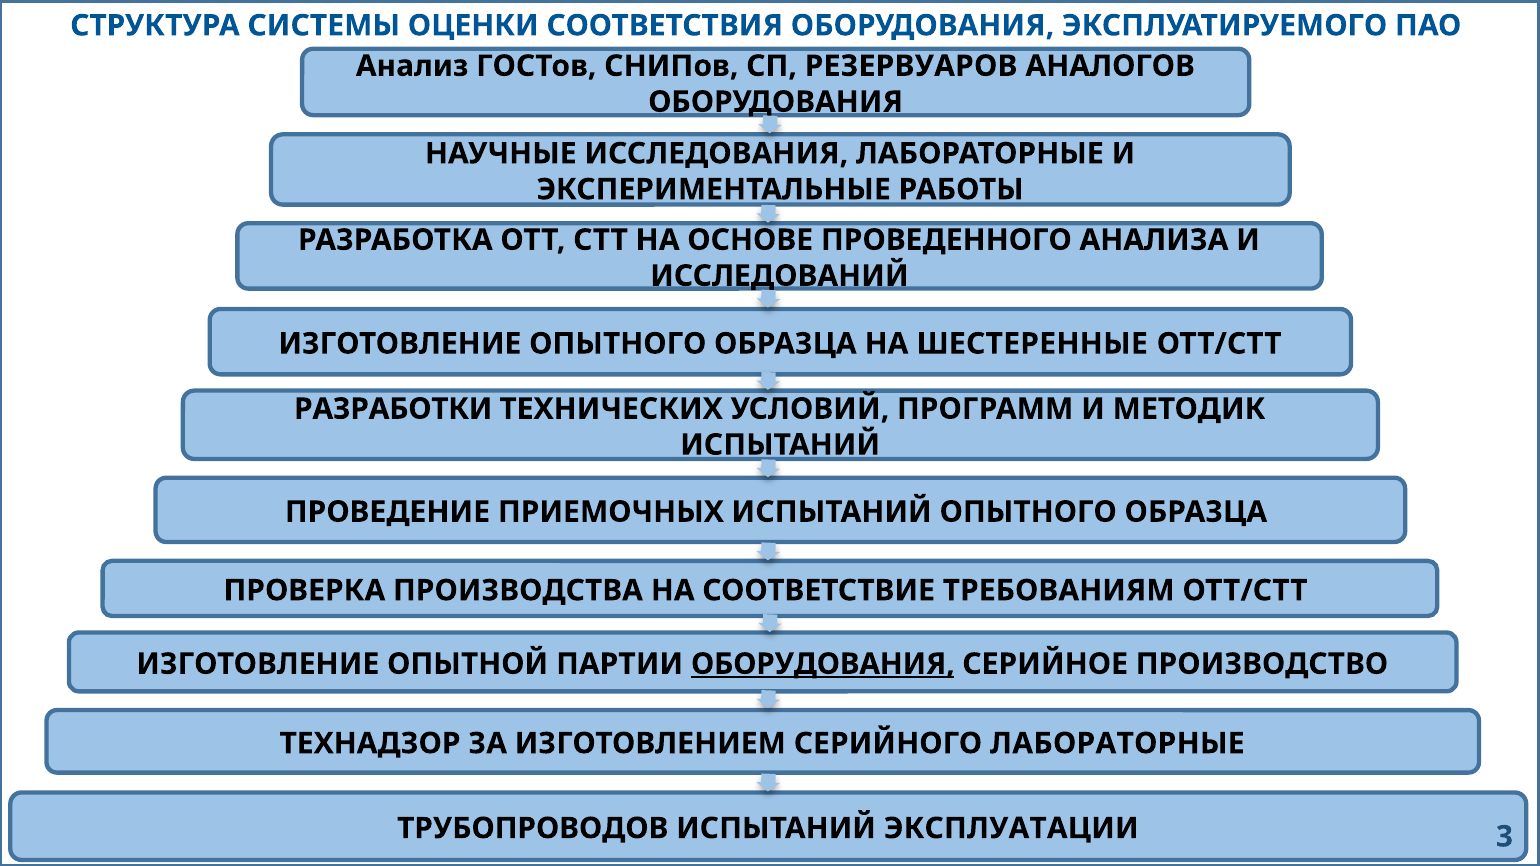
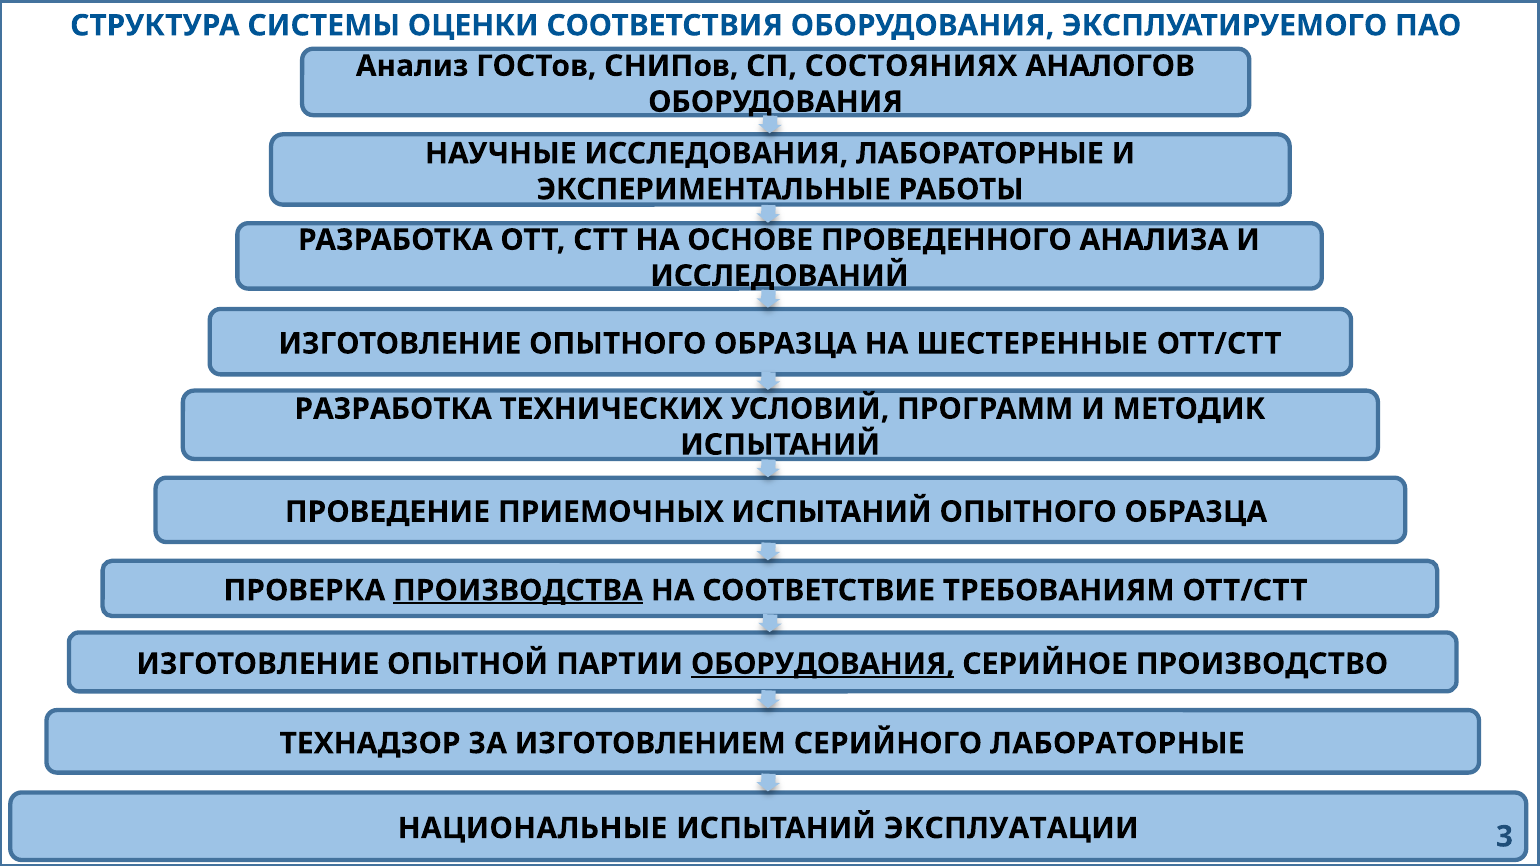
РЕЗЕРВУАРОВ: РЕЗЕРВУАРОВ -> СОСТОЯНИЯХ (911, 66)
РАЗРАБОТКИ: РАЗРАБОТКИ -> РАЗРАБОТКА (393, 409)
ПРОИЗВОДСТВА underline: none -> present (518, 591)
ТРУБОПРОВОДОВ: ТРУБОПРОВОДОВ -> НАЦИОНАЛЬНЫЕ (533, 829)
